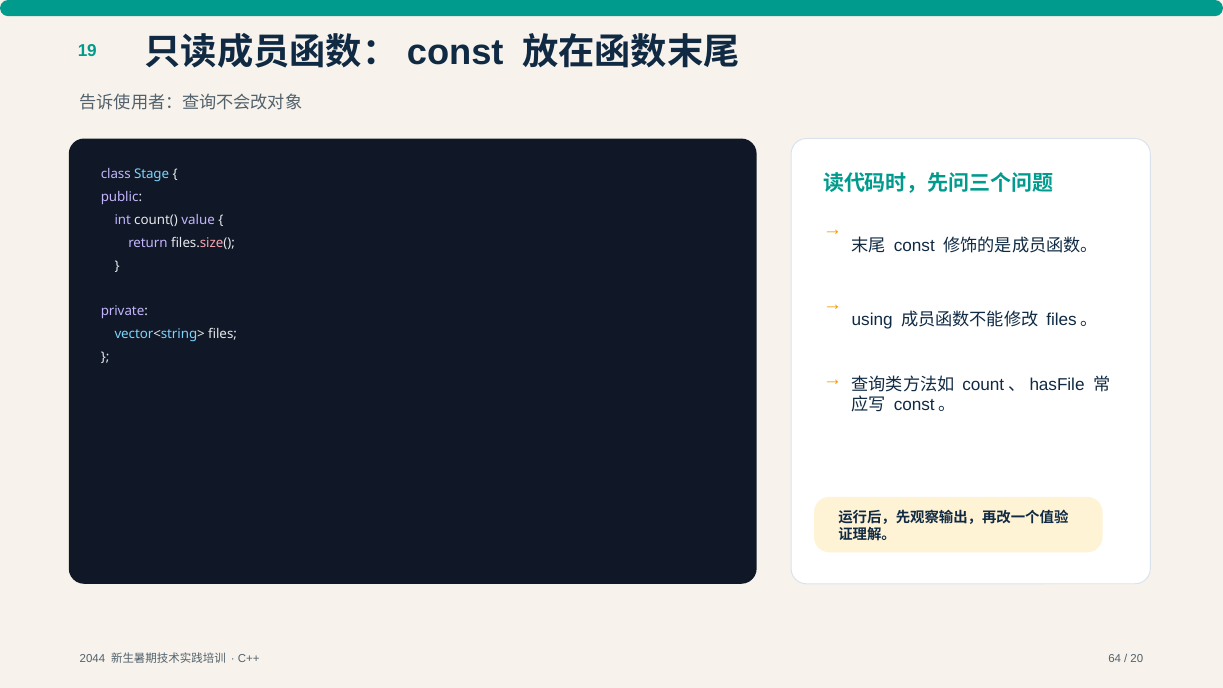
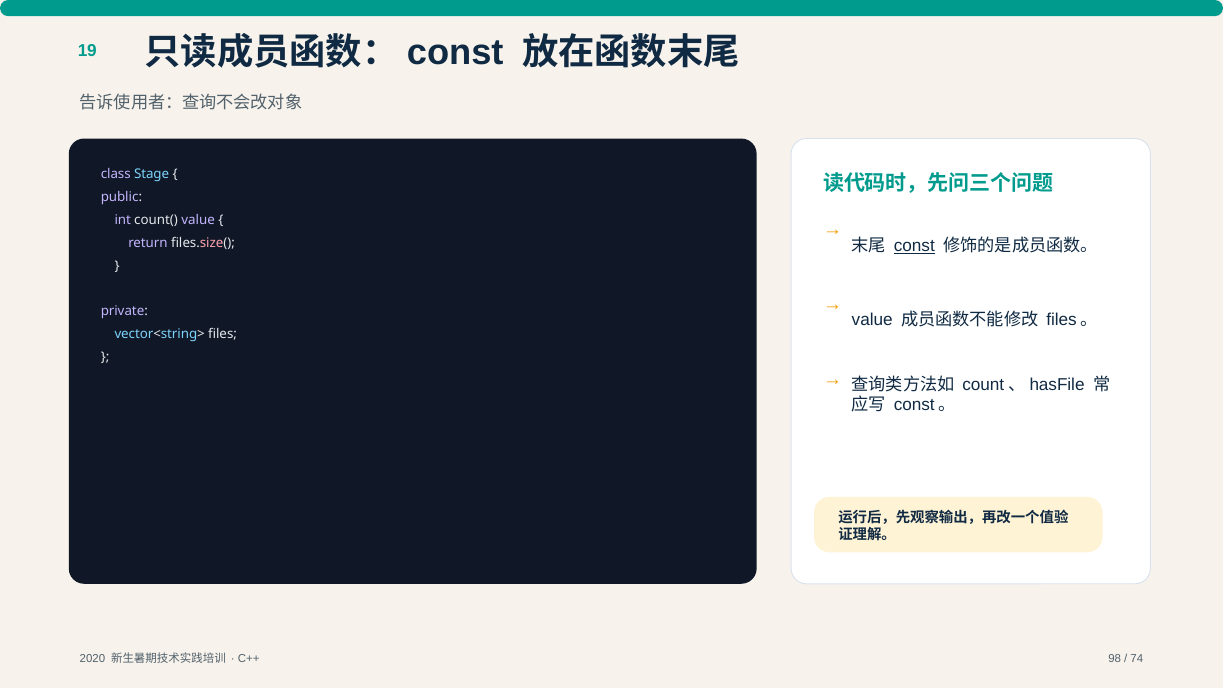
const underline: none -> present (914, 246)
using: using -> value (872, 320)
2044: 2044 -> 2020 (92, 659)
64: 64 -> 98 (1115, 659)
20: 20 -> 74 (1137, 659)
